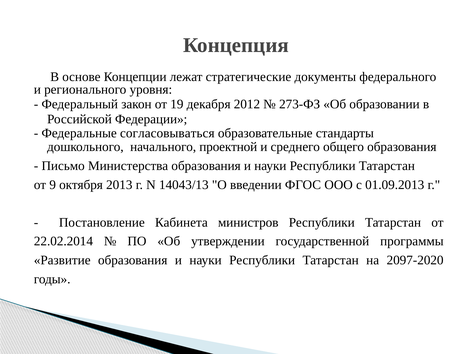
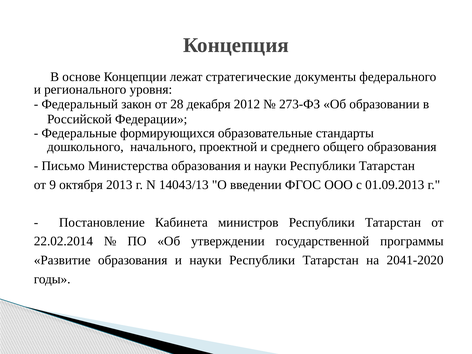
19: 19 -> 28 (177, 104)
согласовываться: согласовываться -> формирующихся (167, 133)
2097-2020: 2097-2020 -> 2041-2020 (415, 260)
